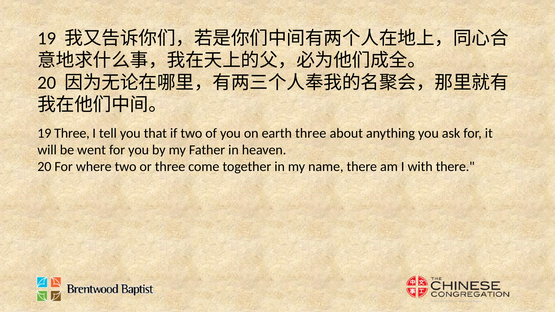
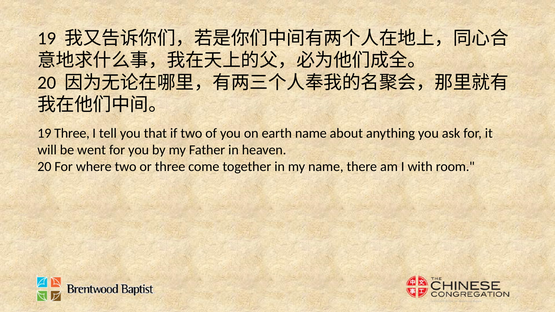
earth three: three -> name (311, 133)
with there: there -> room (455, 167)
